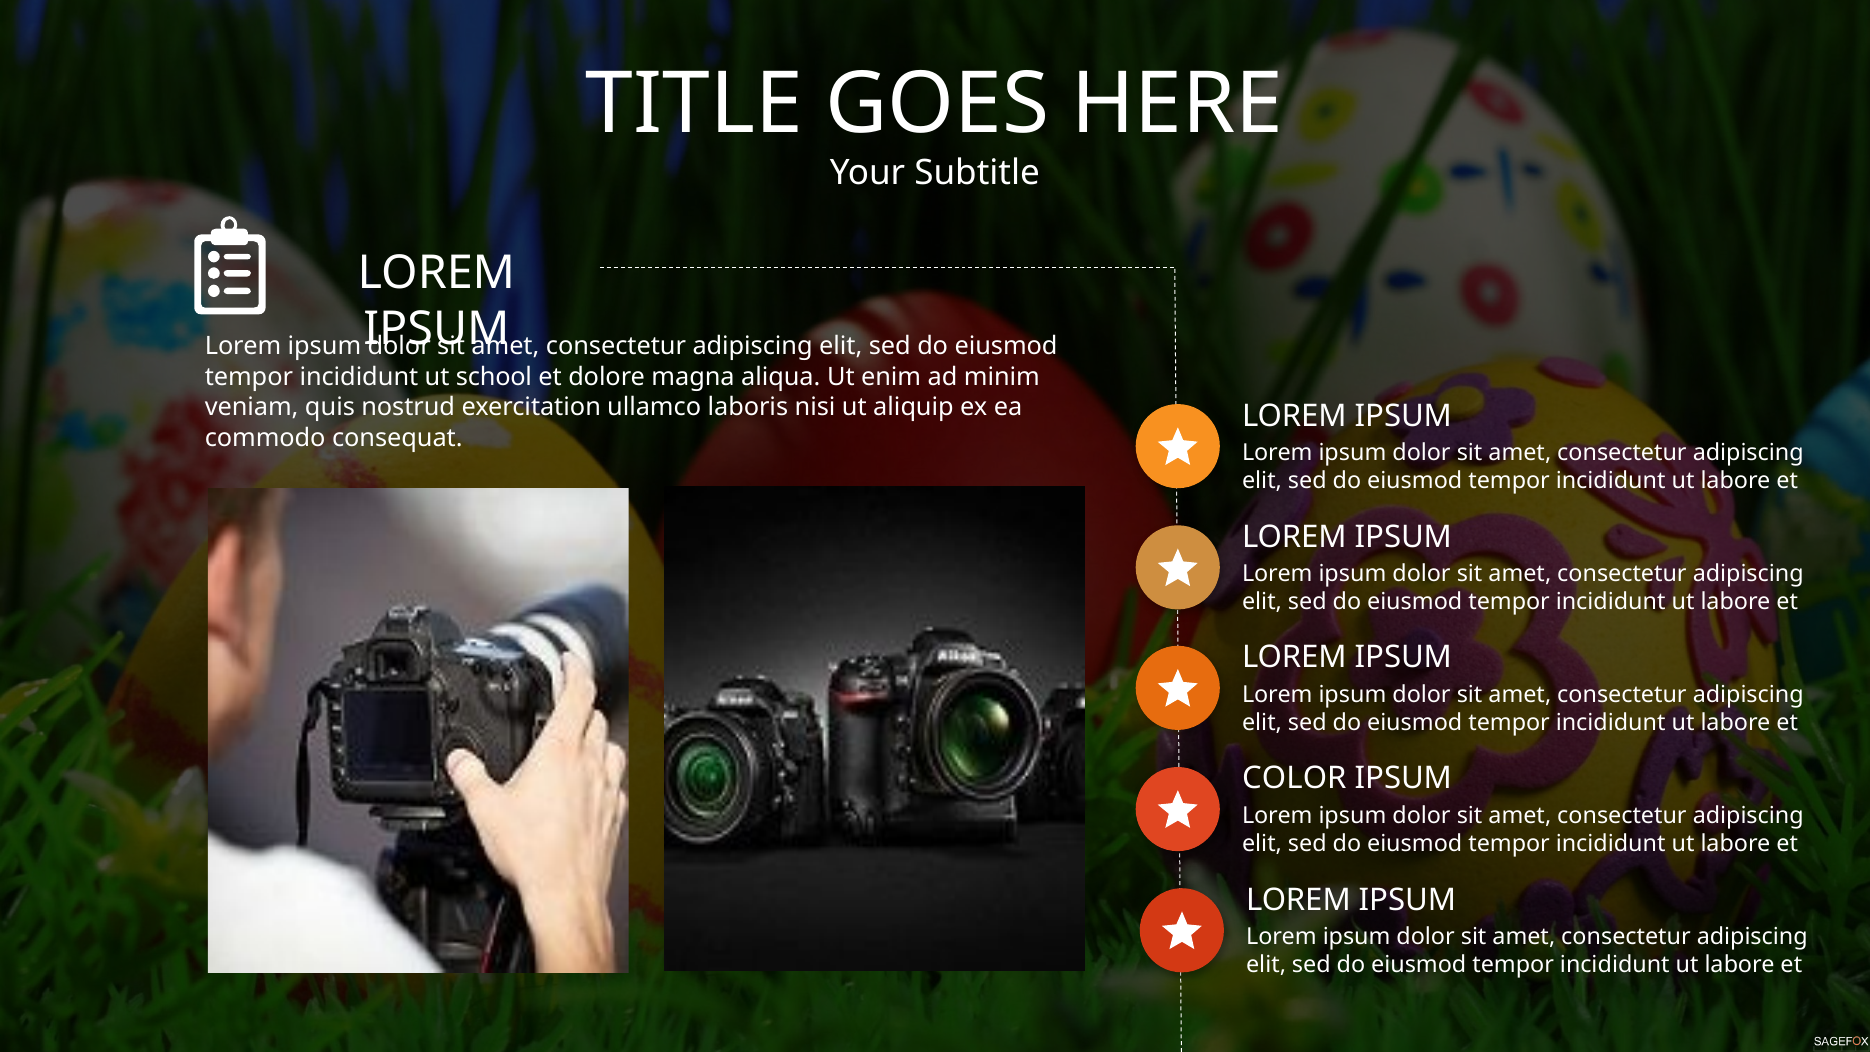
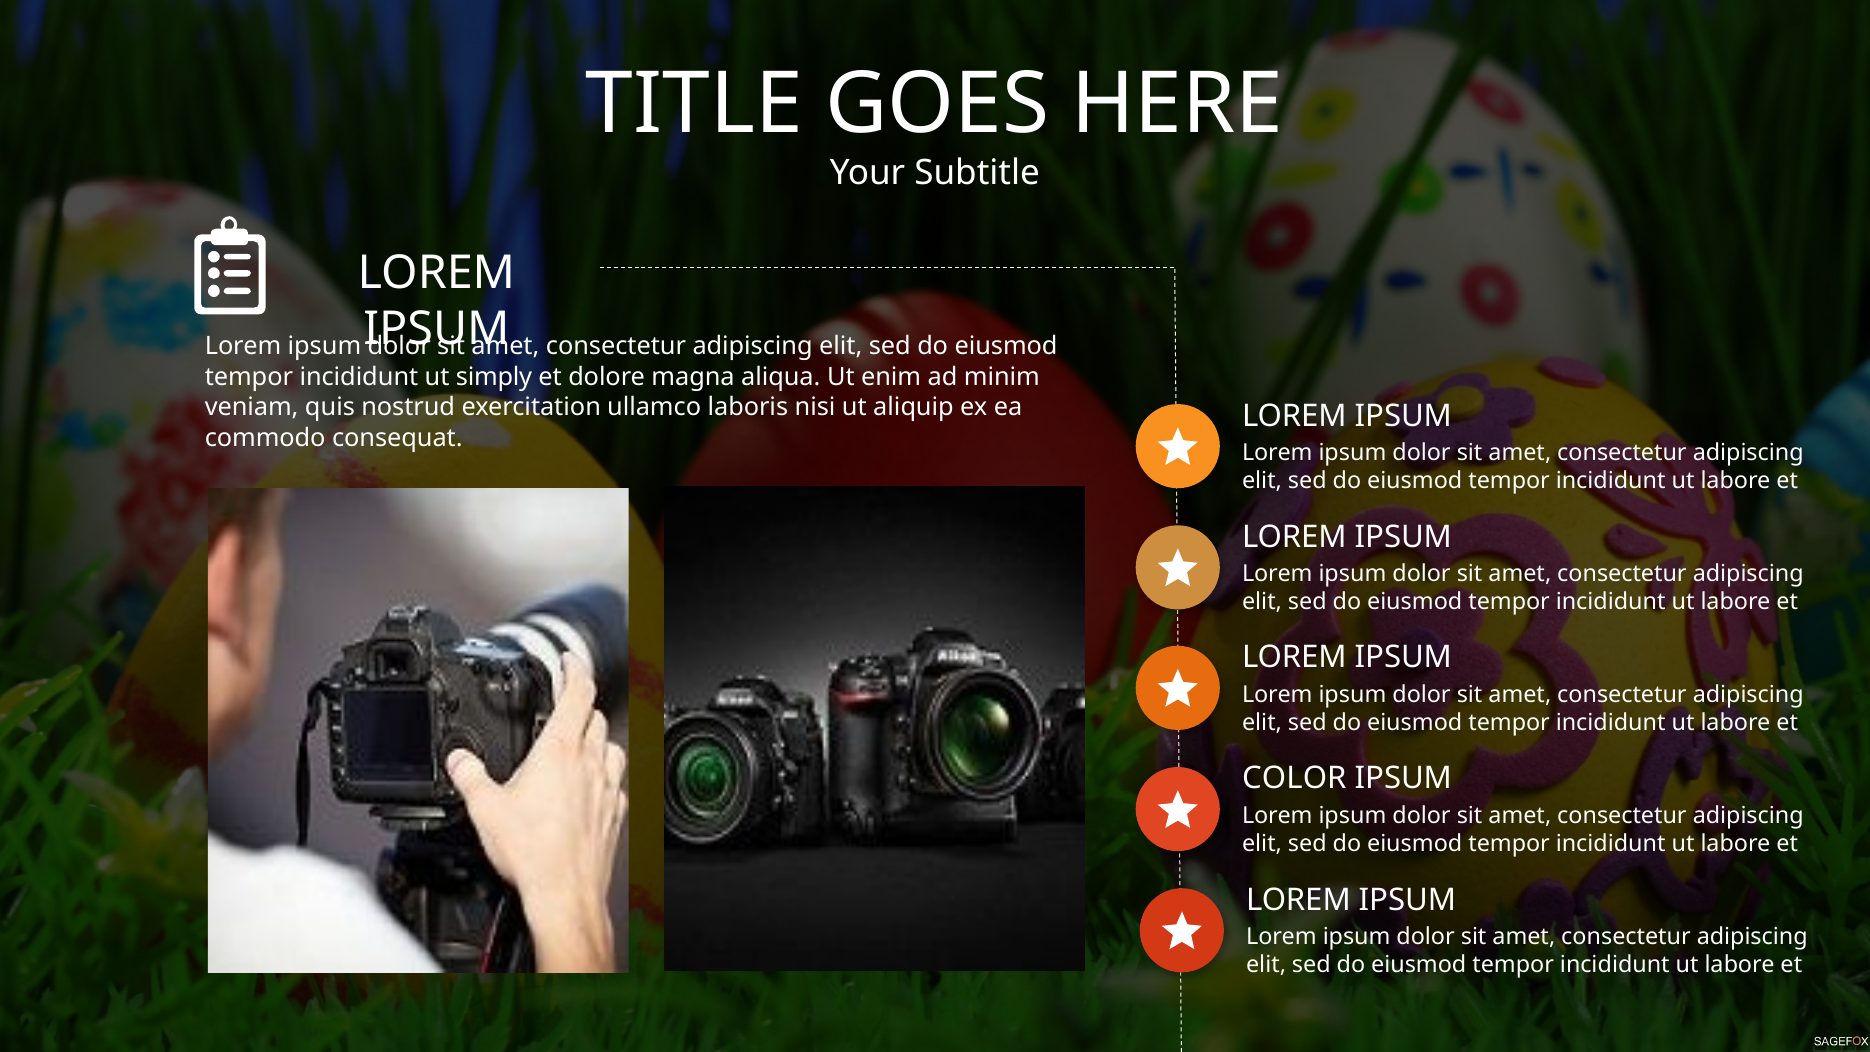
school: school -> simply (494, 377)
